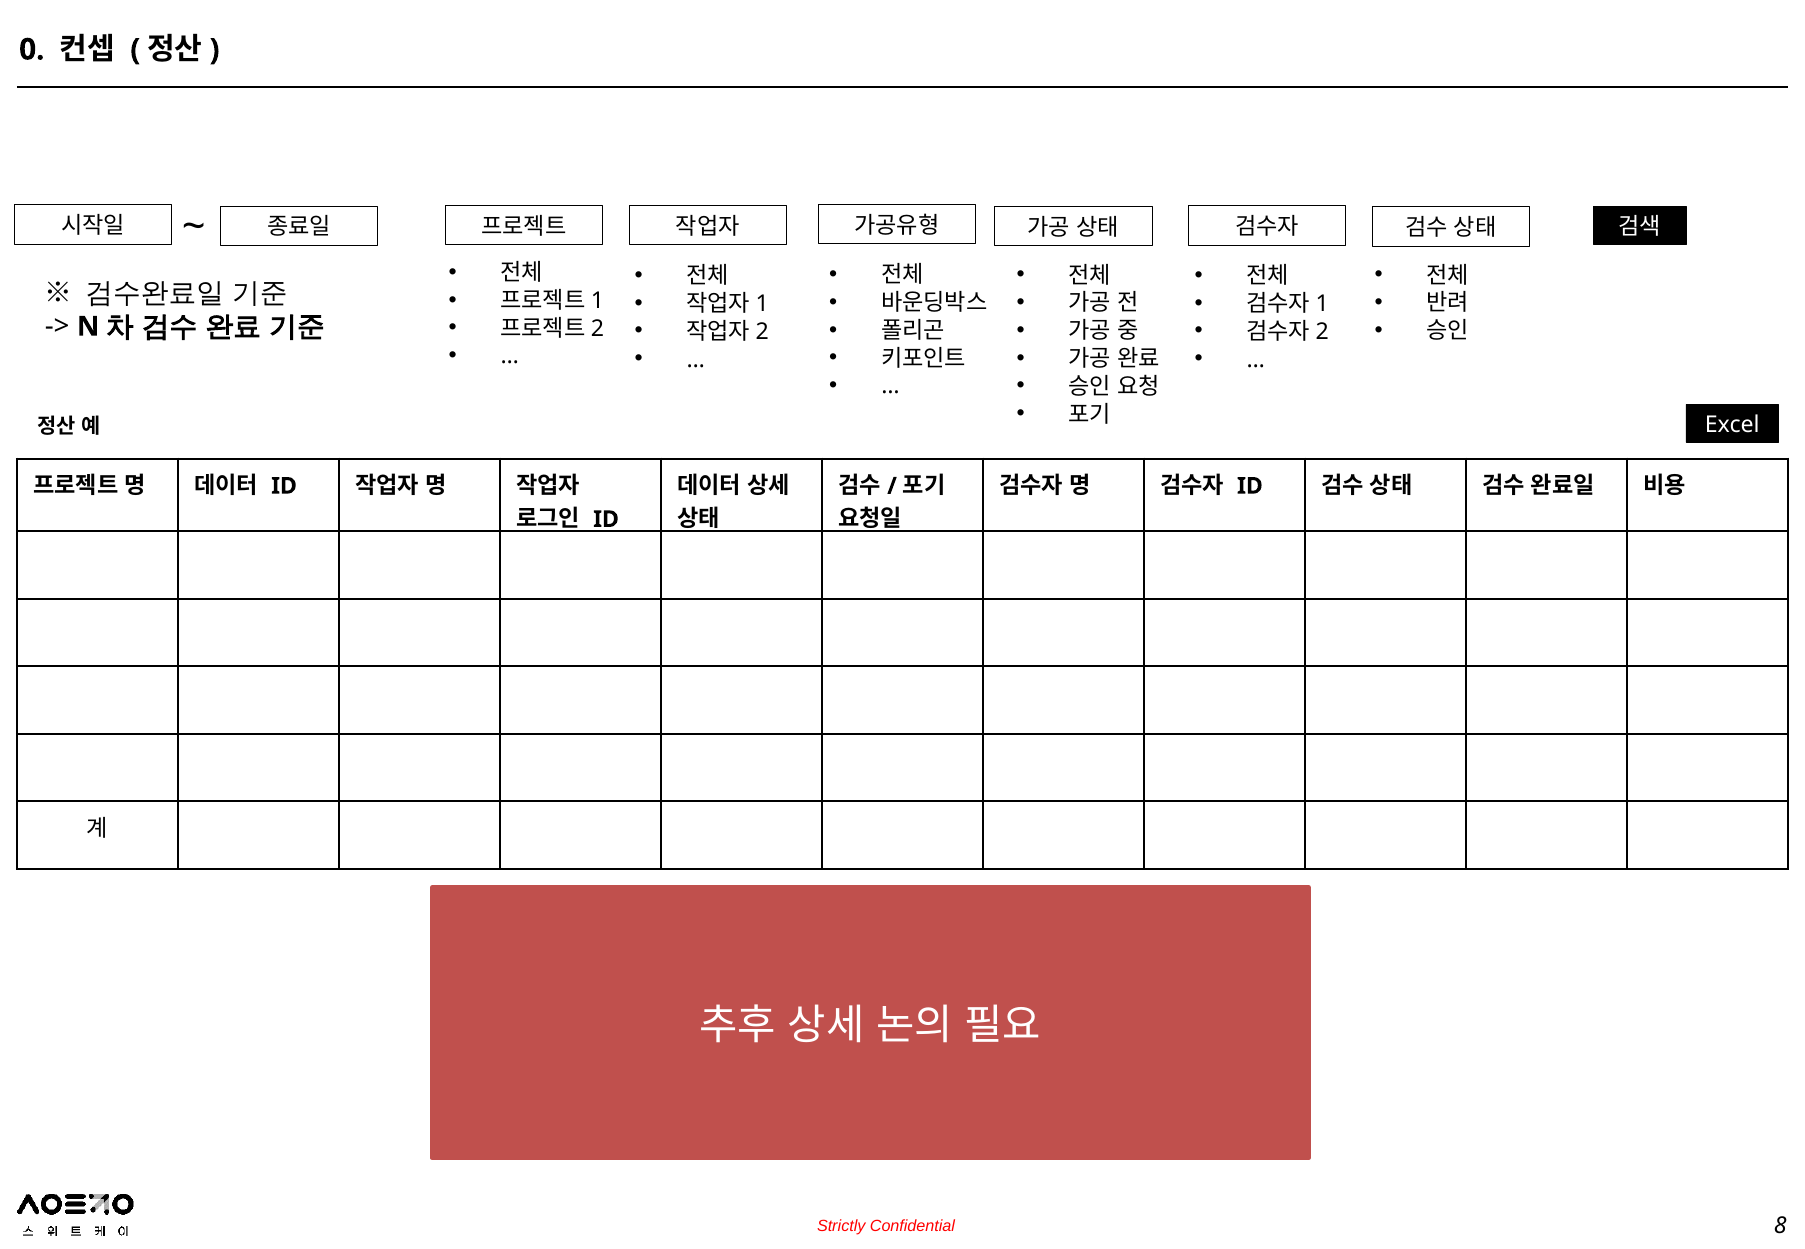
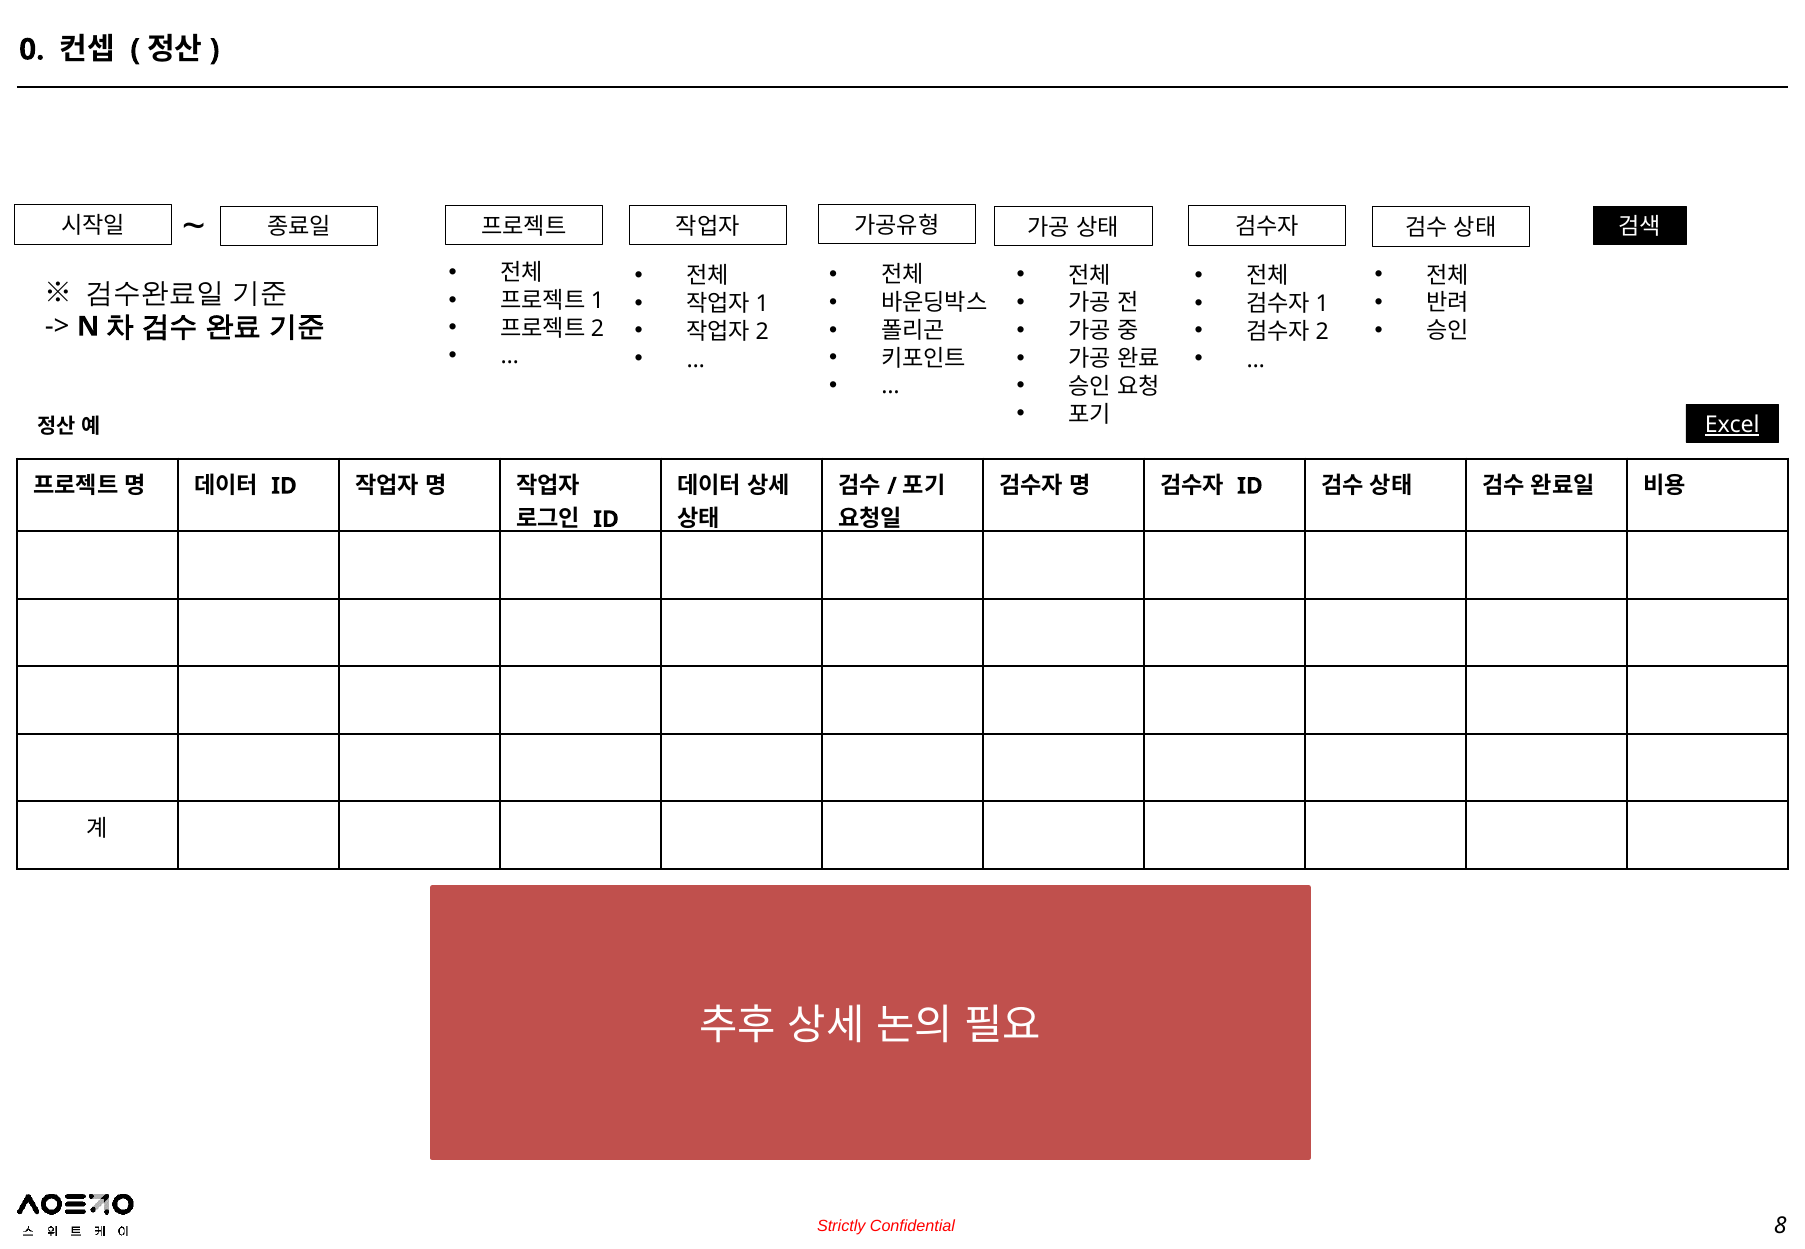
Excel underline: none -> present (1732, 425)
